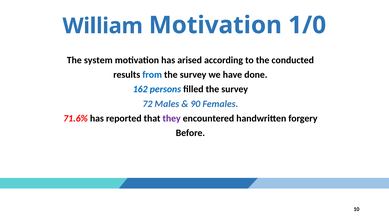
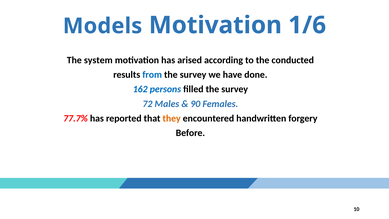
William: William -> Models (103, 26)
1/0: 1/0 -> 1/6 (307, 25)
71.6%: 71.6% -> 77.7% (76, 118)
they colour: purple -> orange (172, 118)
